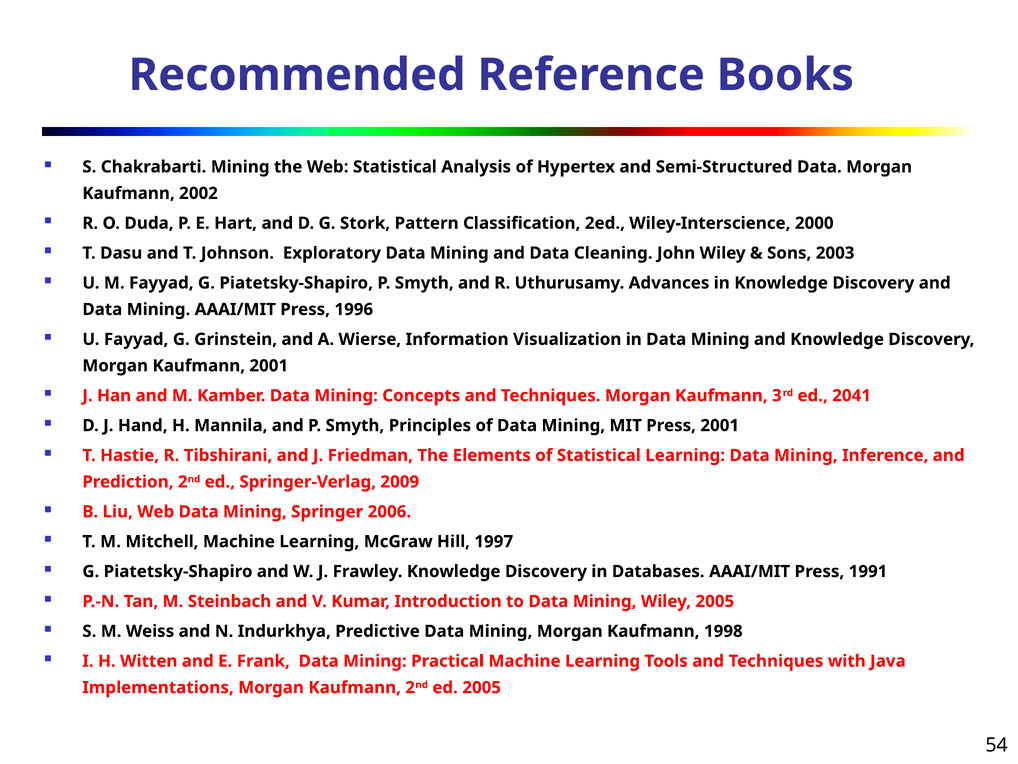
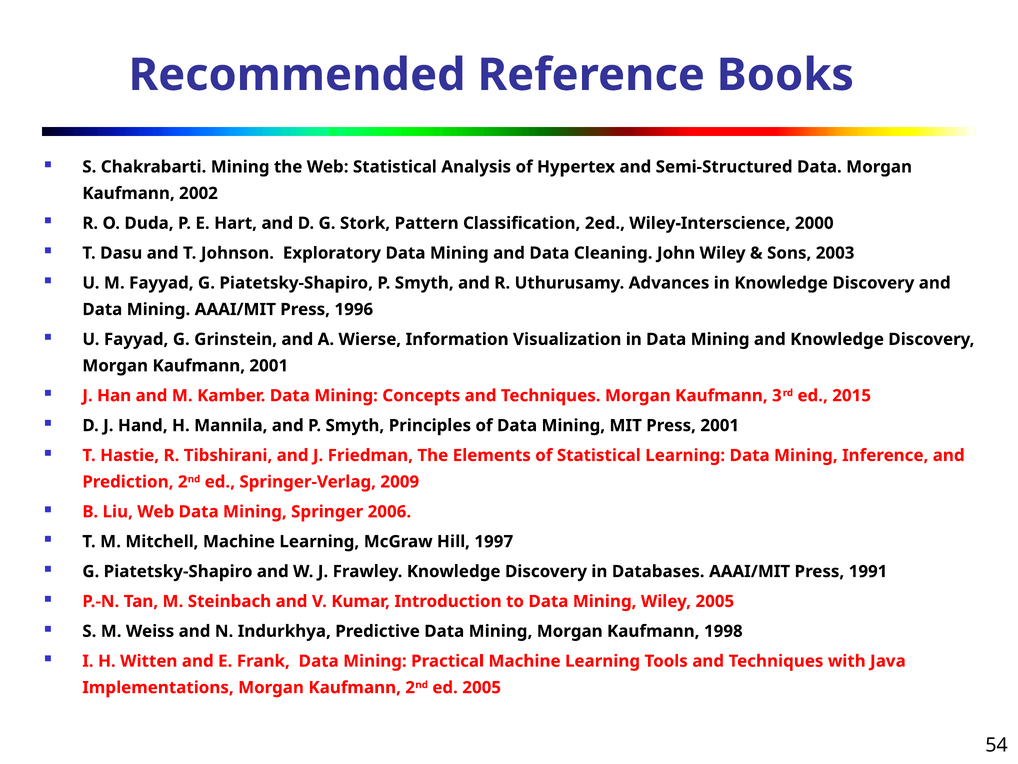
2041: 2041 -> 2015 (852, 395)
